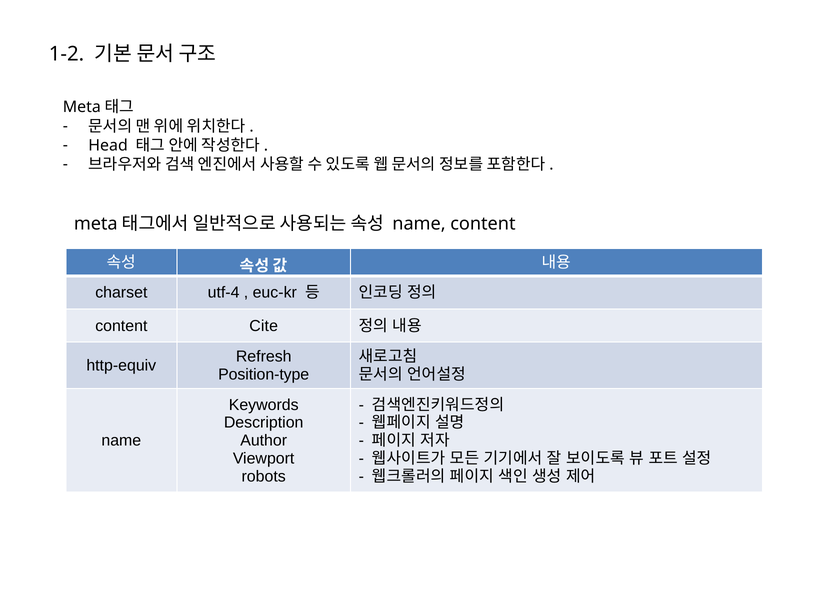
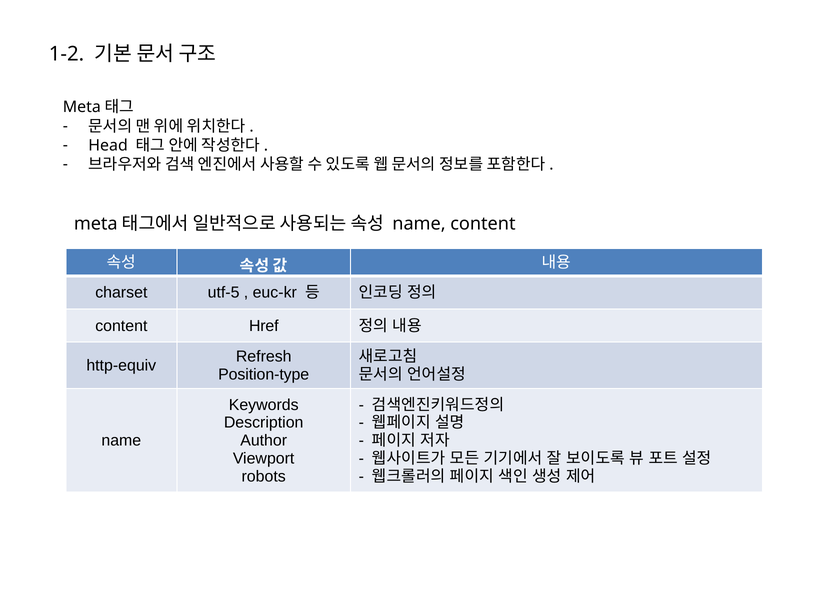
utf-4: utf-4 -> utf-5 (224, 293)
Cite: Cite -> Href (264, 326)
